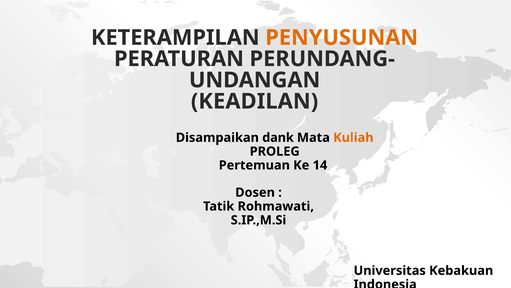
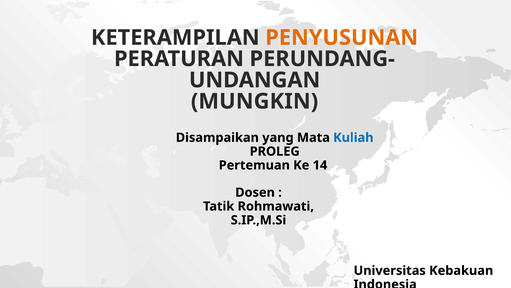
KEADILAN: KEADILAN -> MUNGKIN (255, 101)
dank: dank -> yang (278, 137)
Kuliah colour: orange -> blue (353, 137)
